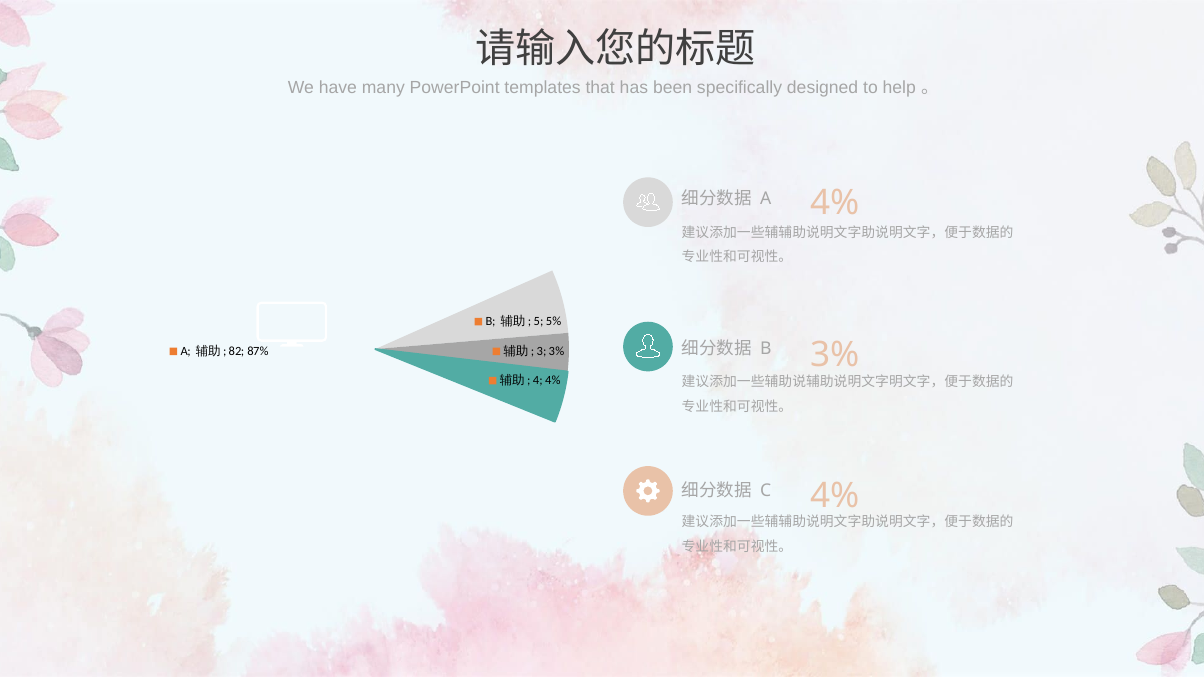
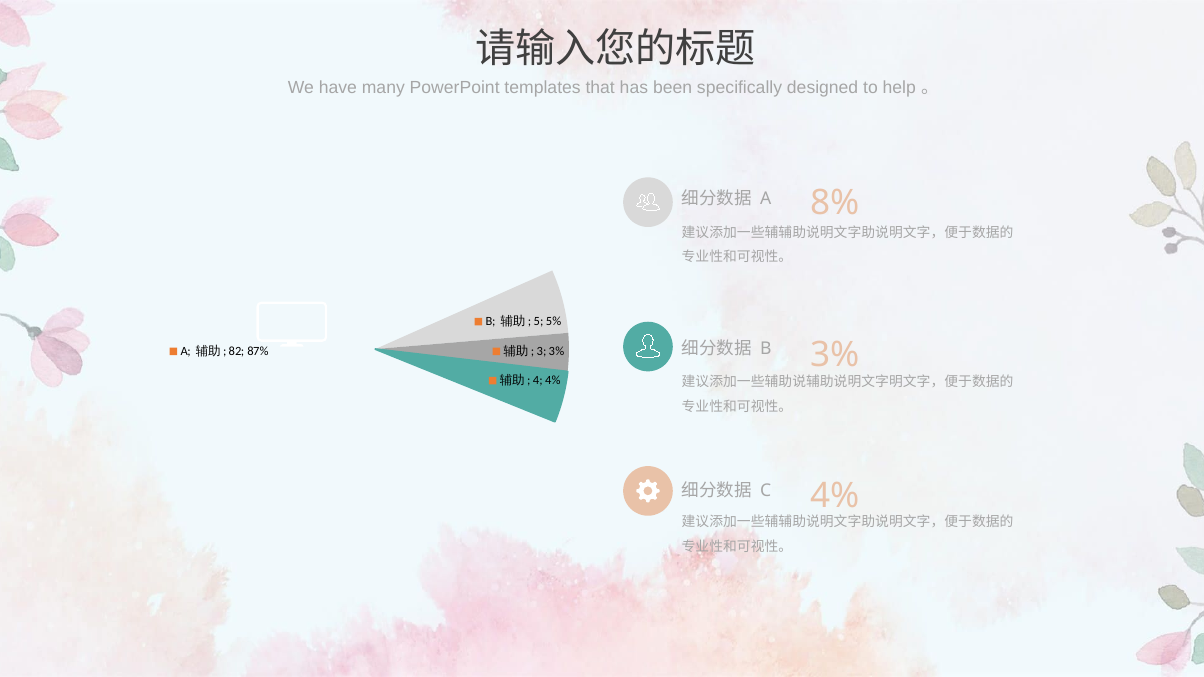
4%: 4% -> 8% (835, 203)
